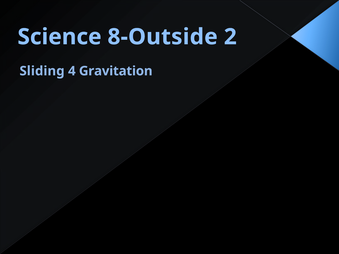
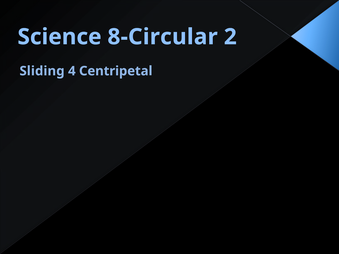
8-Outside: 8-Outside -> 8-Circular (163, 37)
Gravitation: Gravitation -> Centripetal (116, 71)
